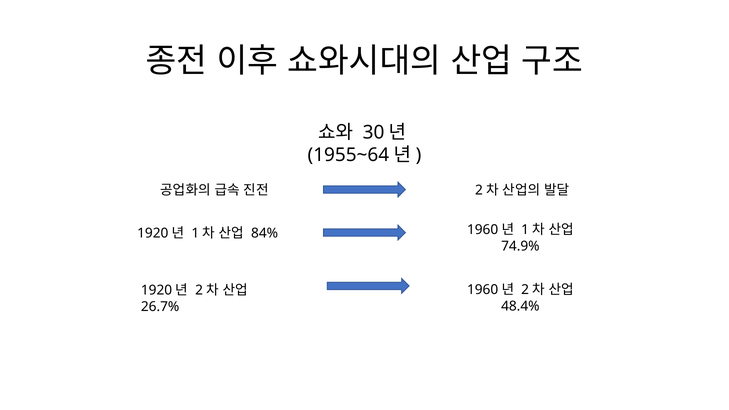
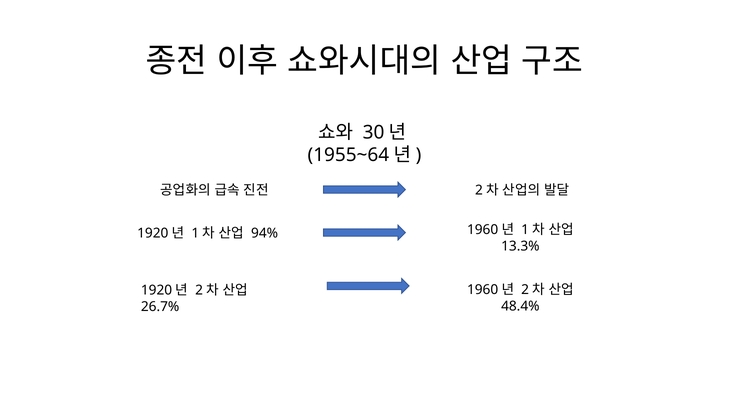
84%: 84% -> 94% (265, 233)
74.9%: 74.9% -> 13.3% (520, 246)
